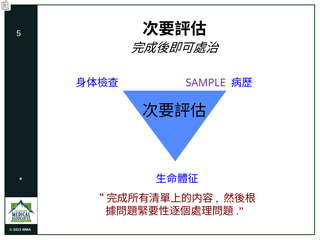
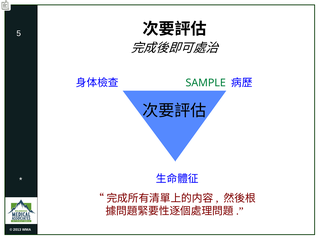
SAMPLE colour: purple -> green (206, 83)
